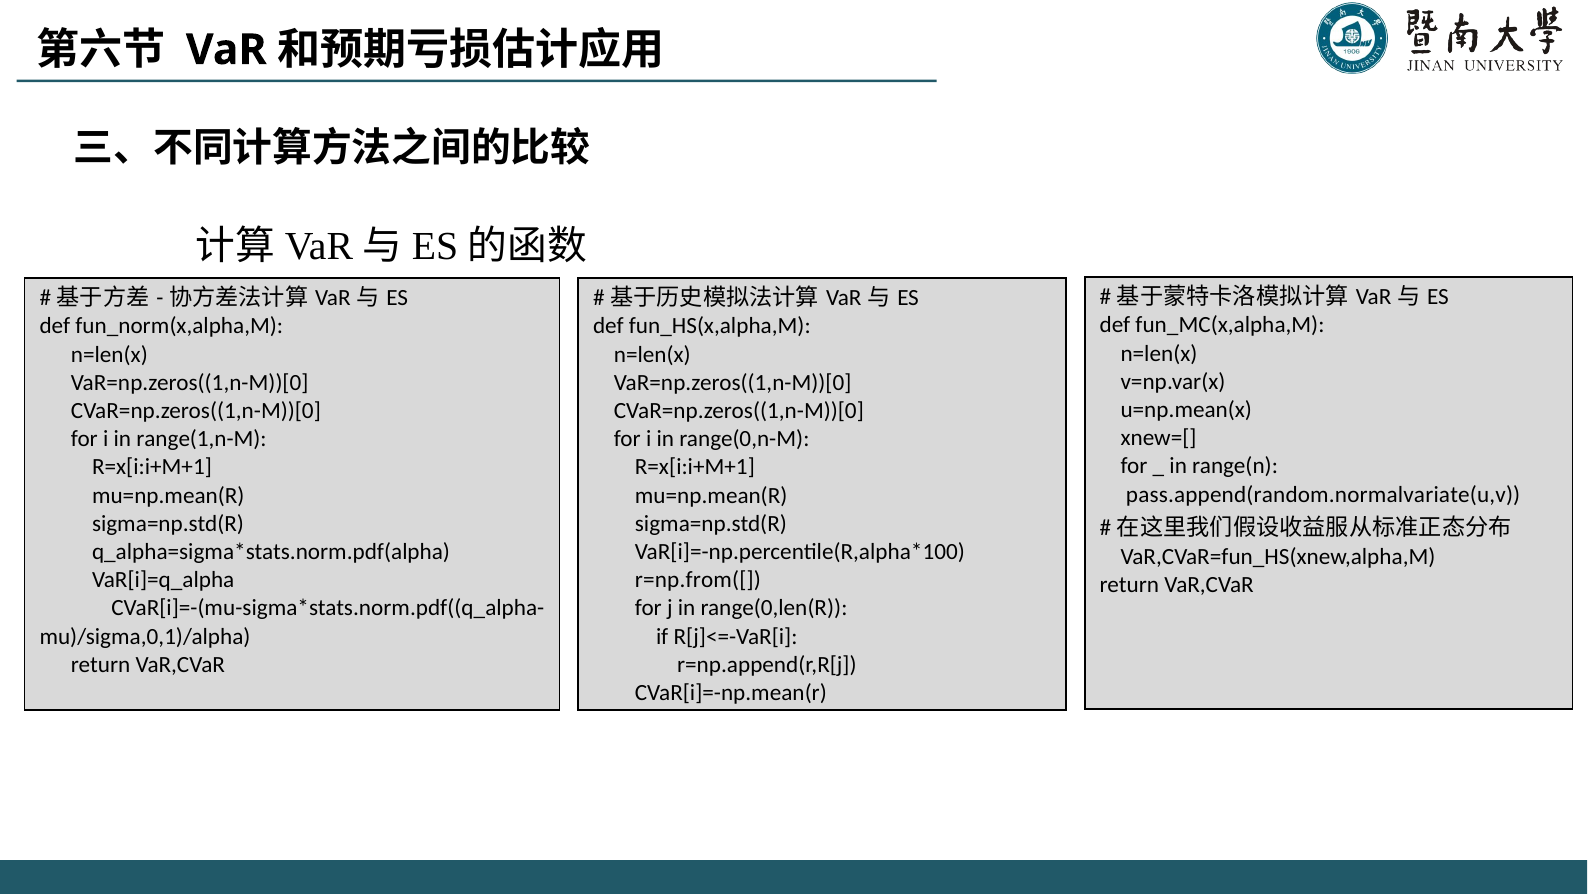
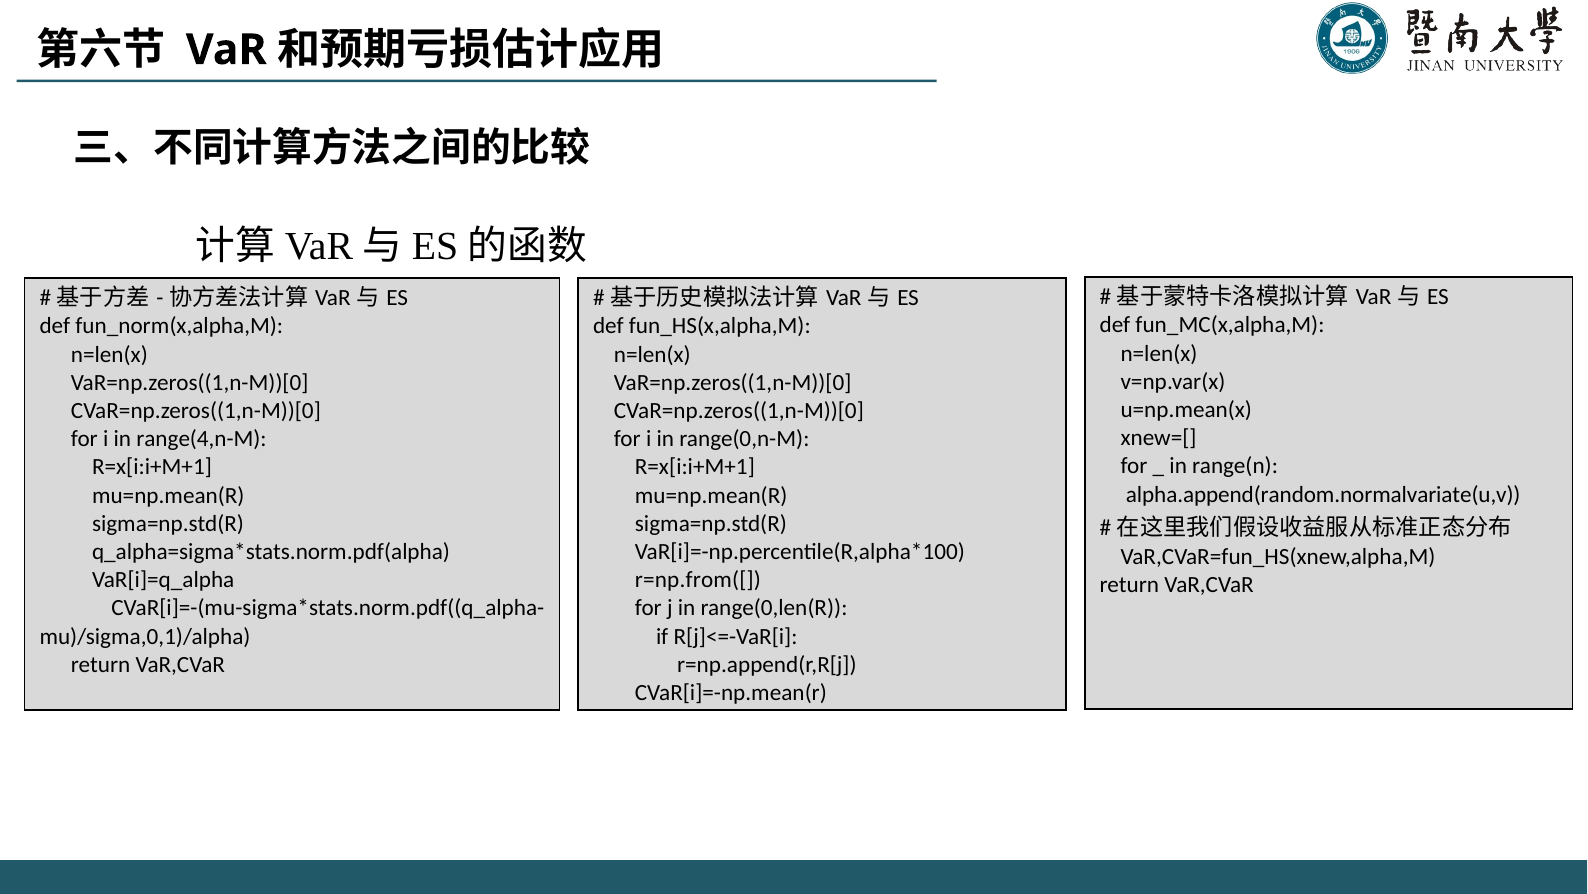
range(1,n-M: range(1,n-M -> range(4,n-M (201, 439)
pass.append(random.normalvariate(u,v: pass.append(random.normalvariate(u,v -> alpha.append(random.normalvariate(u,v (1323, 494)
